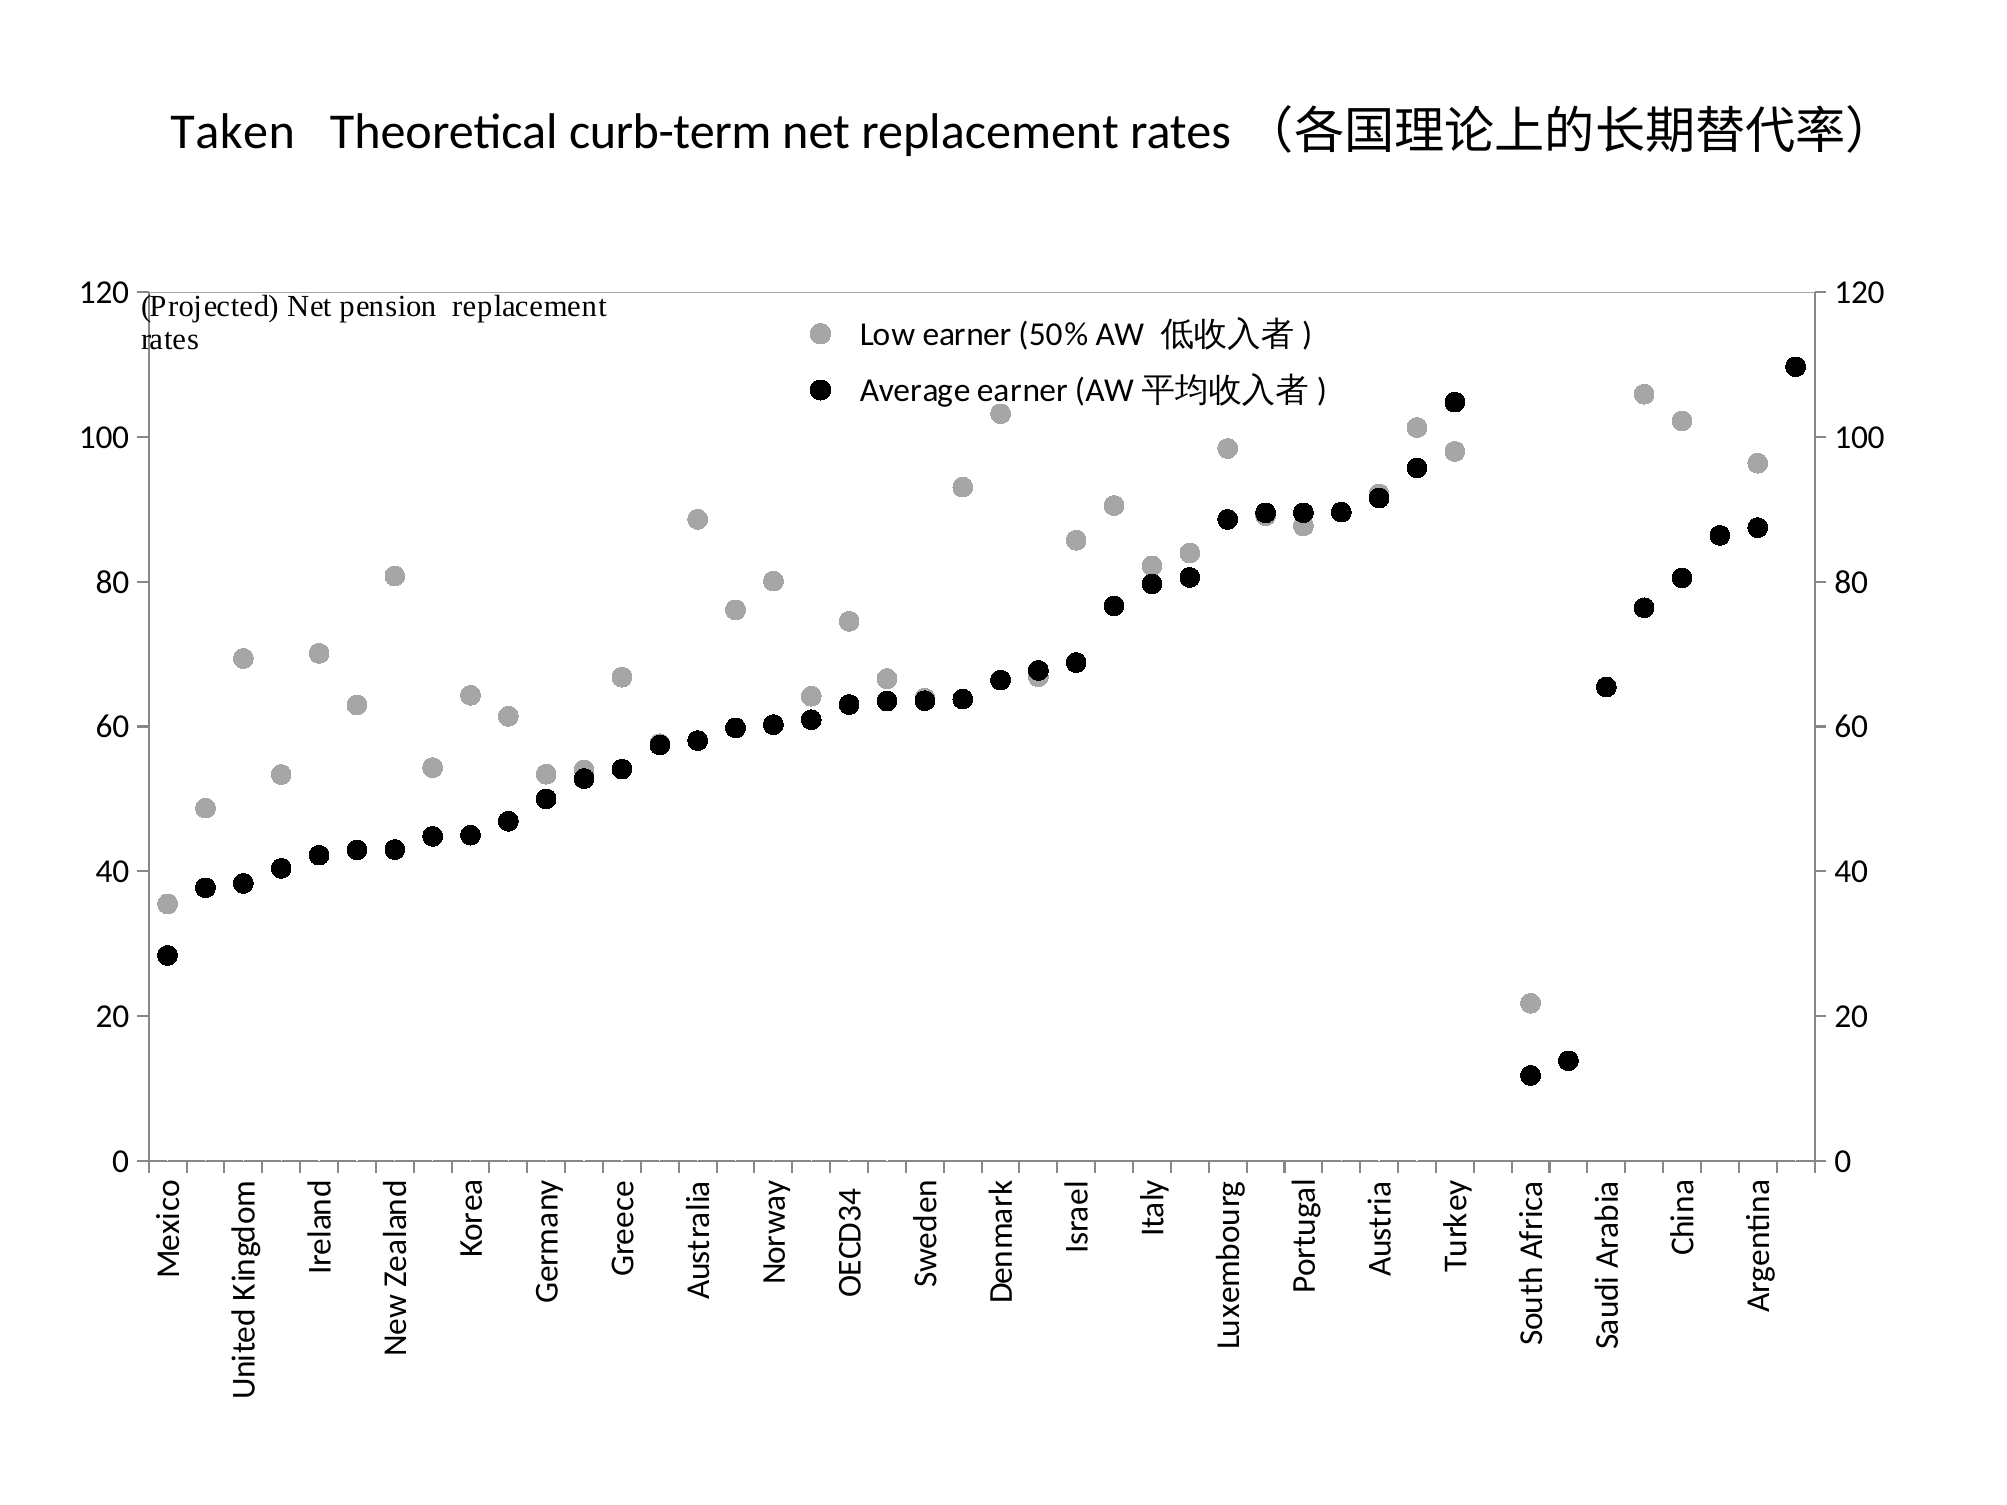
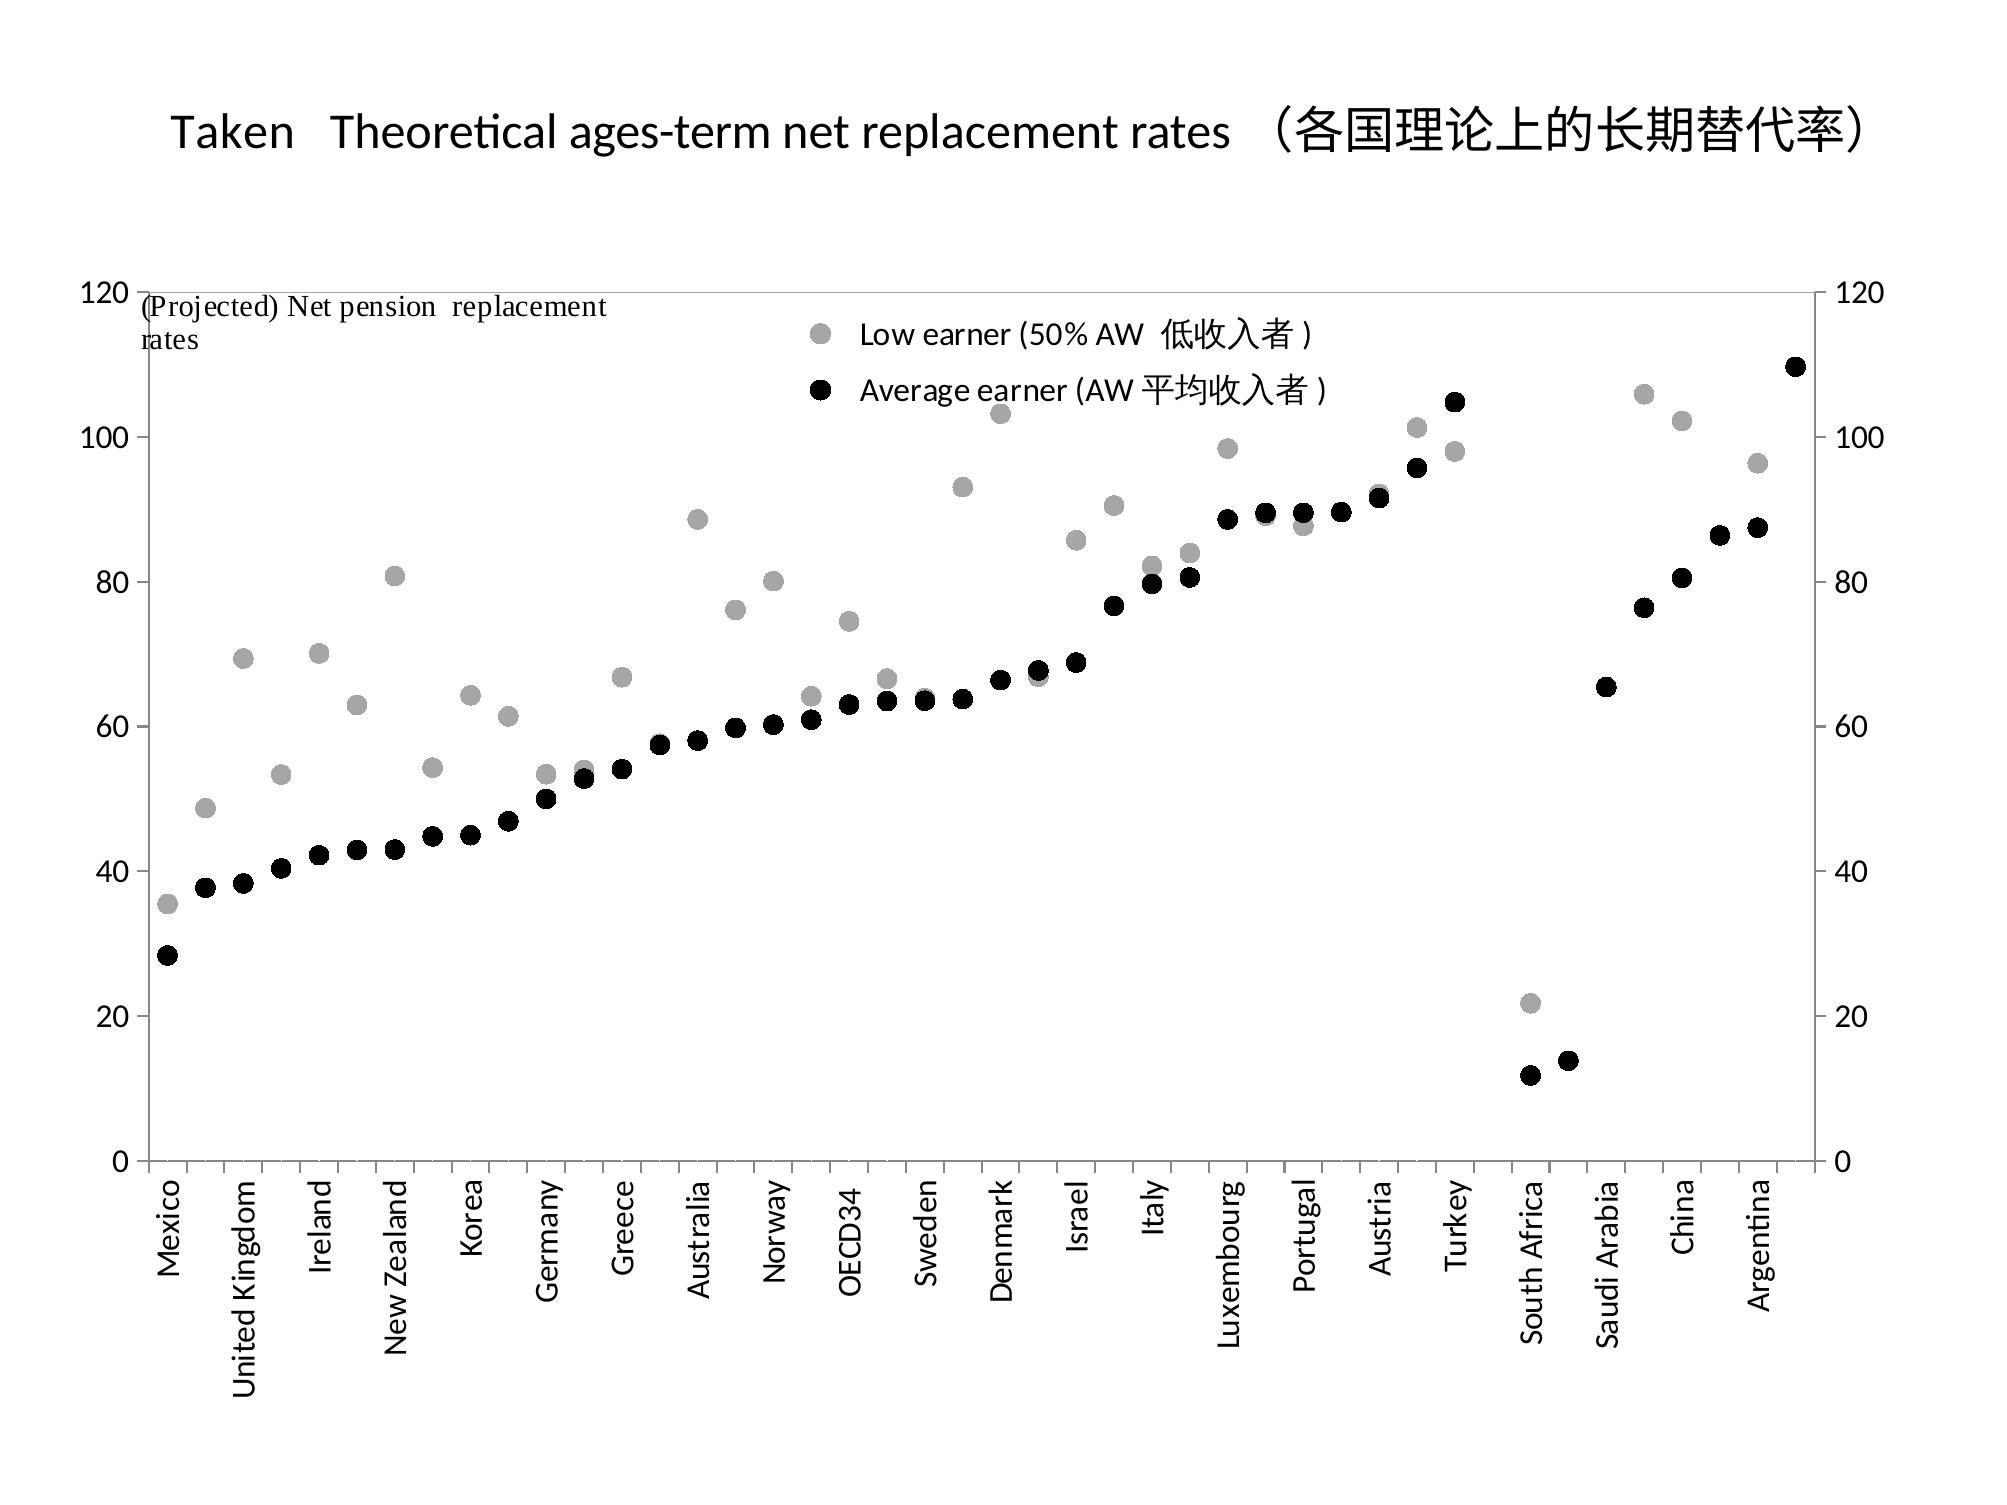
curb-term: curb-term -> ages-term (670, 132)
